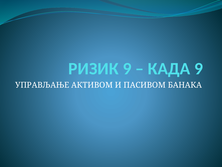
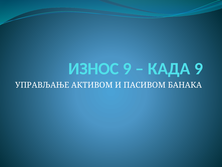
РИЗИК: РИЗИК -> ИЗНОС (94, 69)
